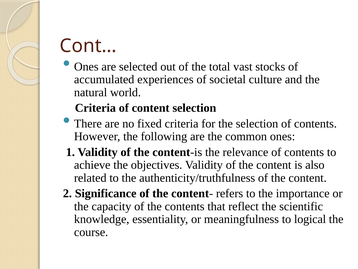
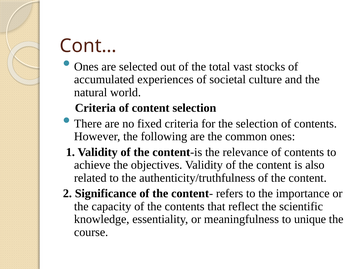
logical: logical -> unique (310, 219)
